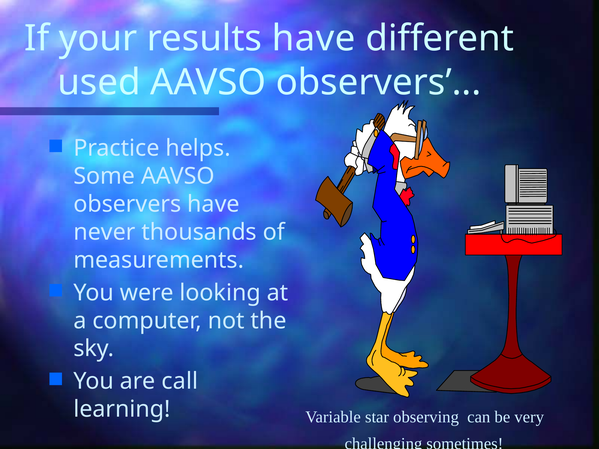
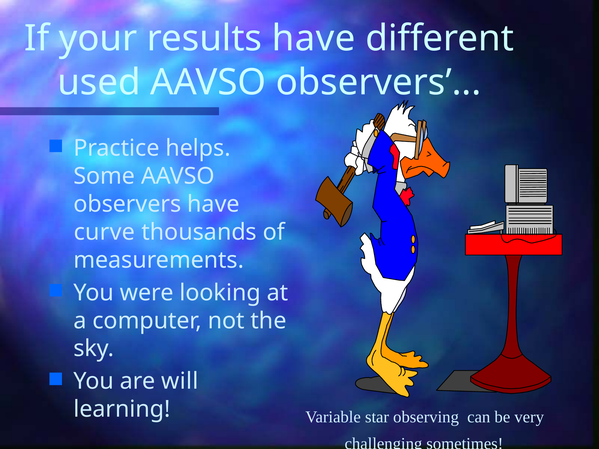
never: never -> curve (104, 232)
call: call -> will (180, 381)
